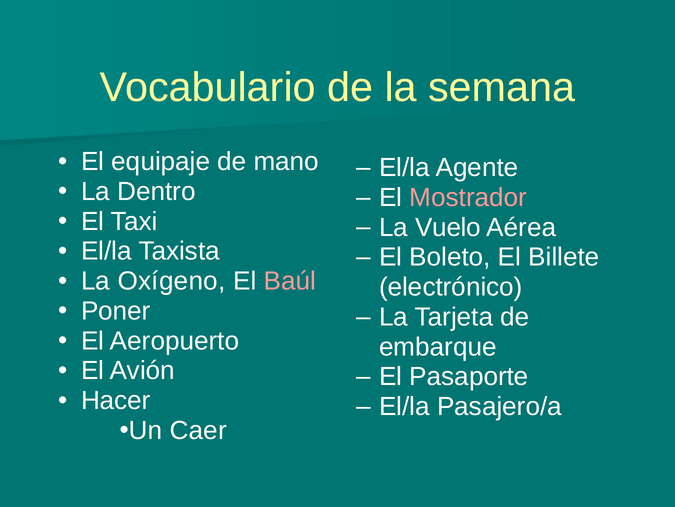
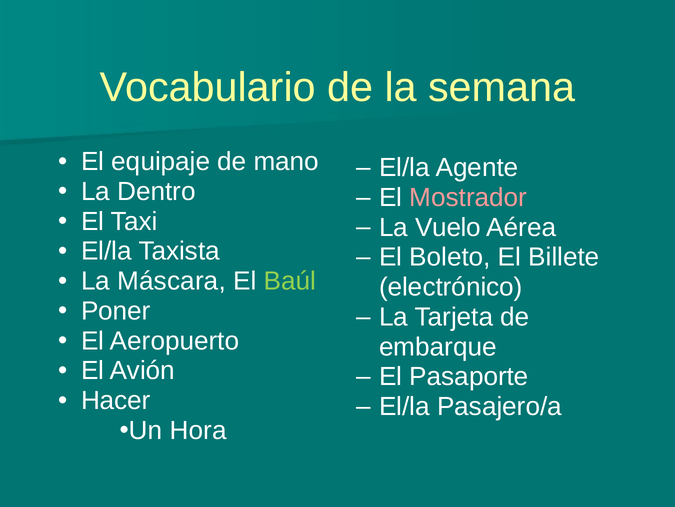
Oxígeno: Oxígeno -> Máscara (172, 281)
Baúl colour: pink -> light green (290, 281)
Caer: Caer -> Hora (198, 430)
